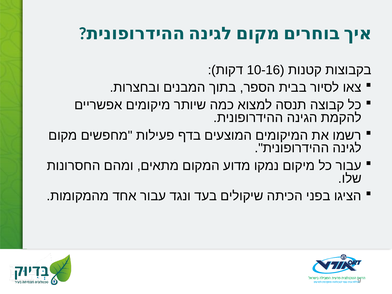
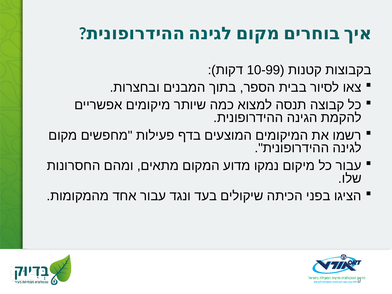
10-16: 10-16 -> 10-99 (263, 70)
